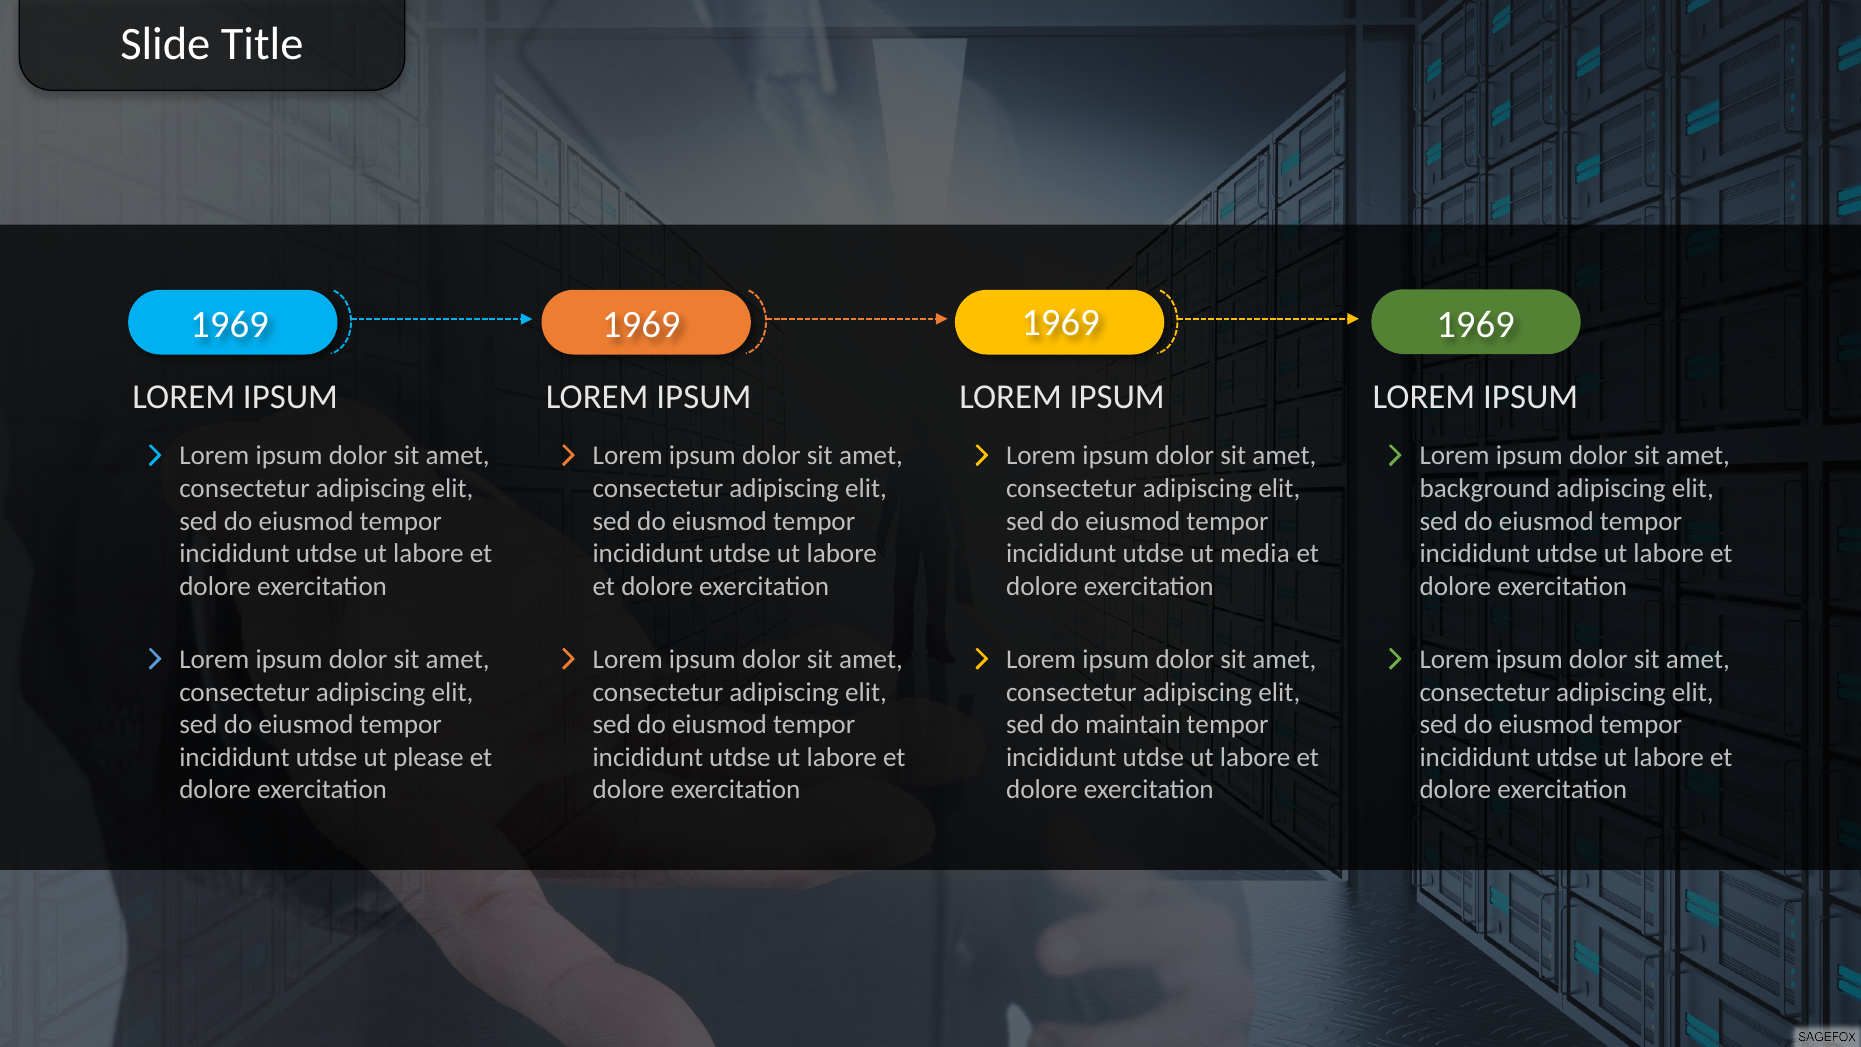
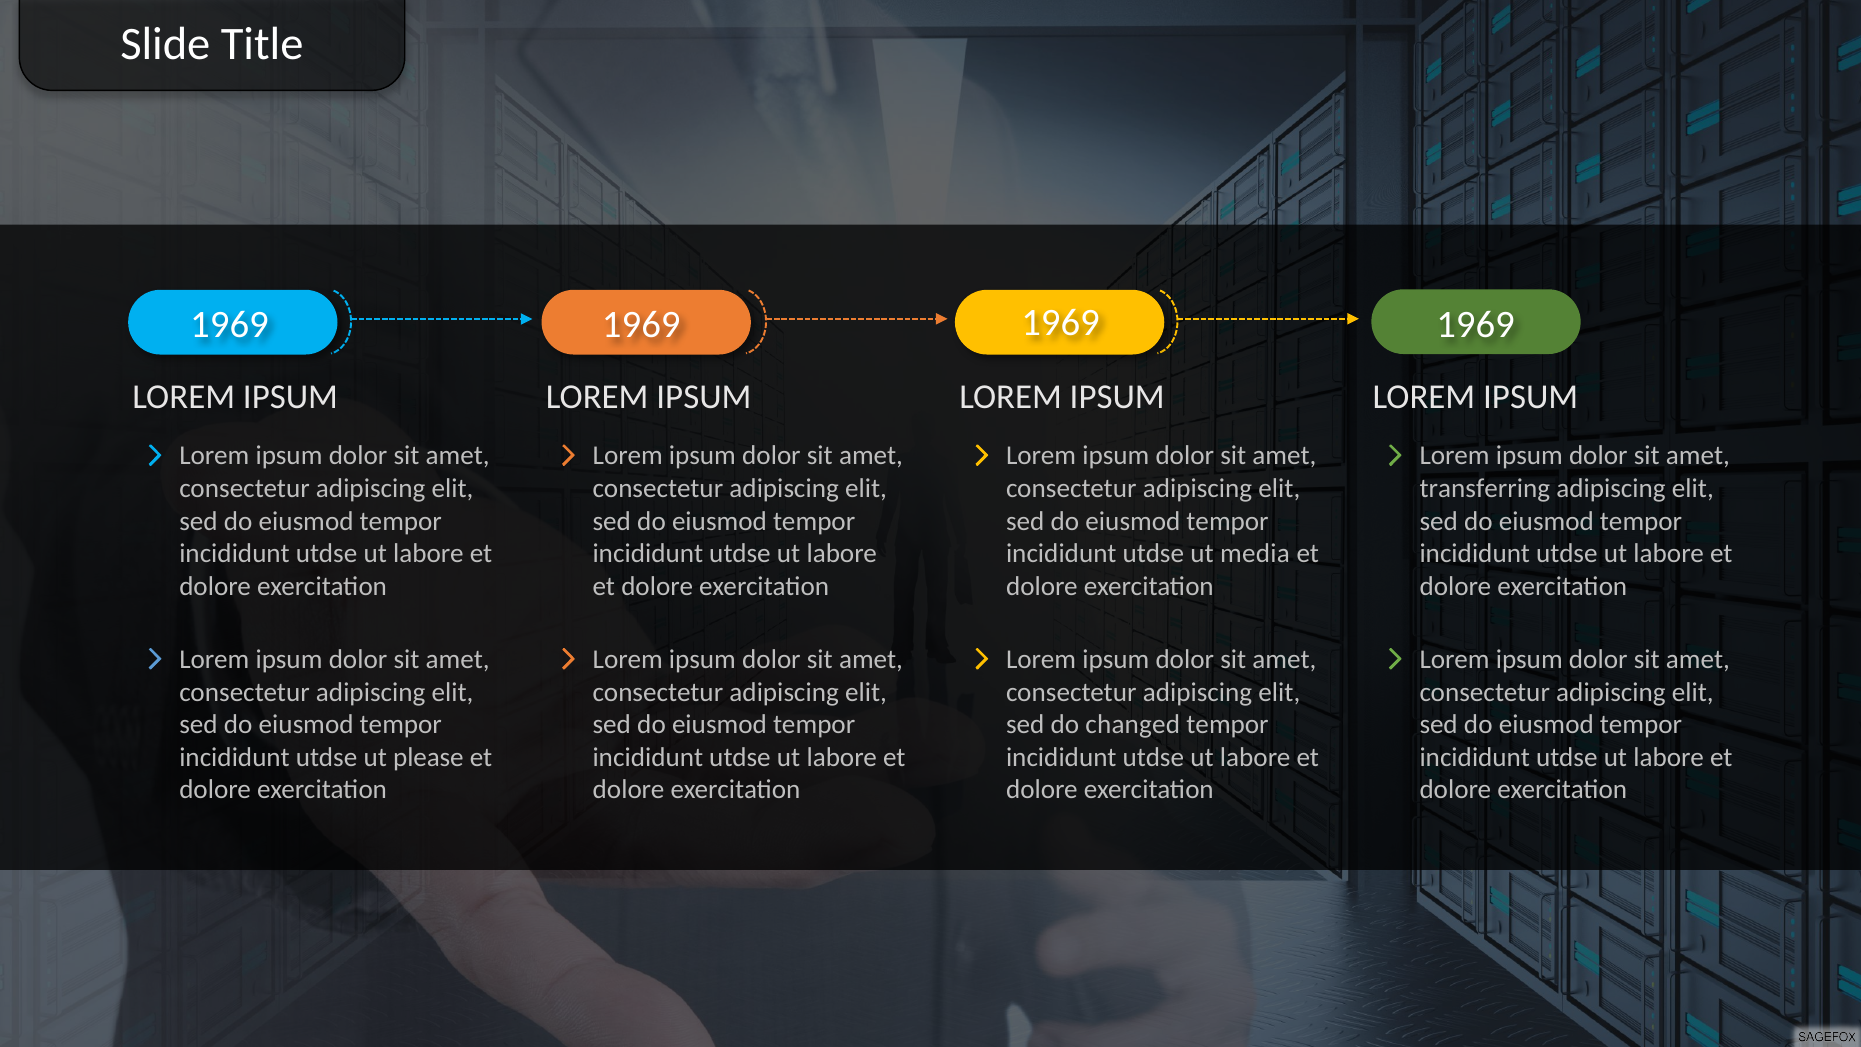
background: background -> transferring (1485, 488)
maintain: maintain -> changed (1133, 725)
